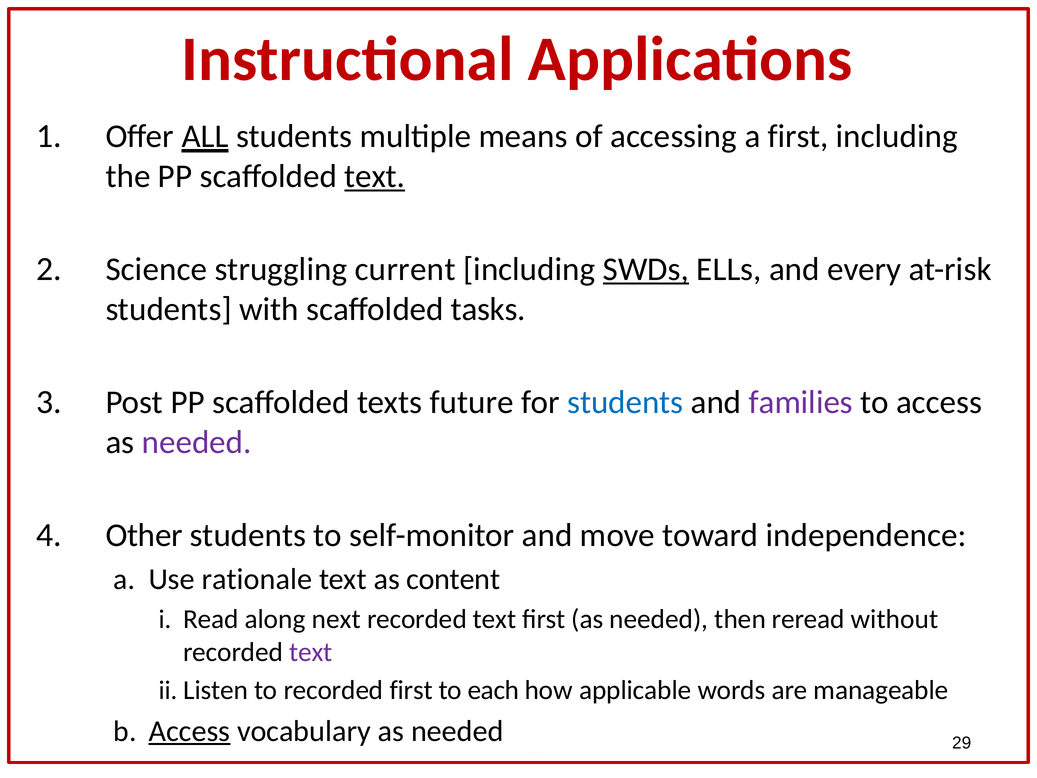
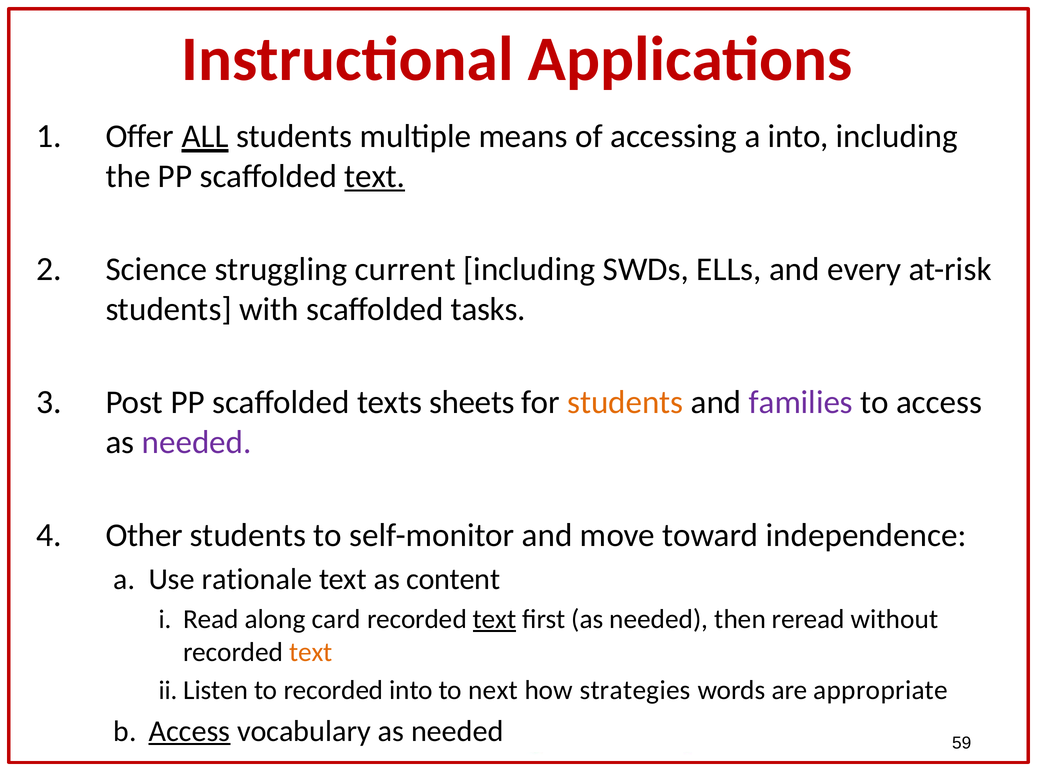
a first: first -> into (798, 136)
SWDs underline: present -> none (646, 269)
future: future -> sheets (472, 402)
students colour: blue -> orange (625, 402)
next: next -> card (336, 619)
text underline: none -> present (495, 619)
text colour: purple -> orange (311, 652)
recorded first: first -> into (411, 690)
each: each -> next (493, 690)
applicable: applicable -> strategies (635, 690)
manageable: manageable -> appropriate (881, 690)
29: 29 -> 59 (962, 743)
